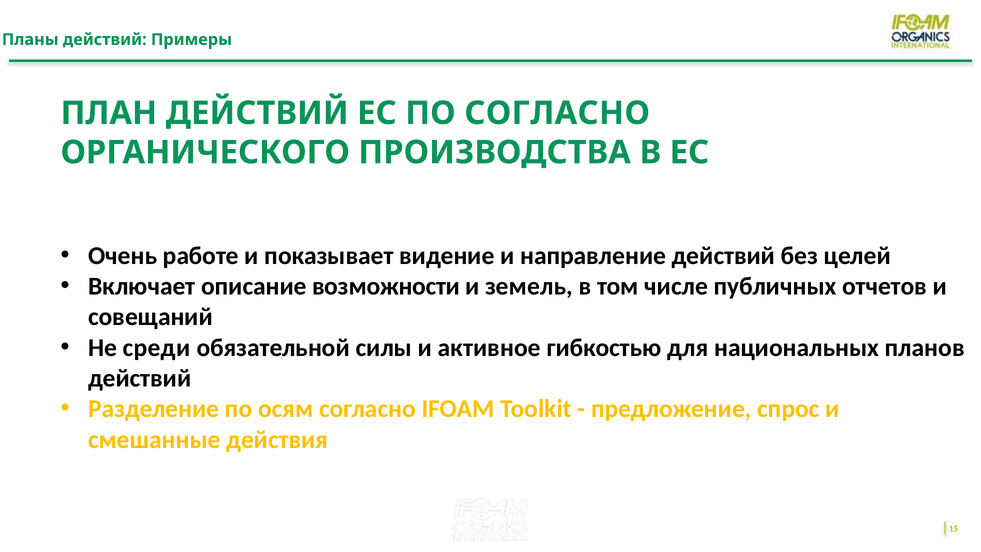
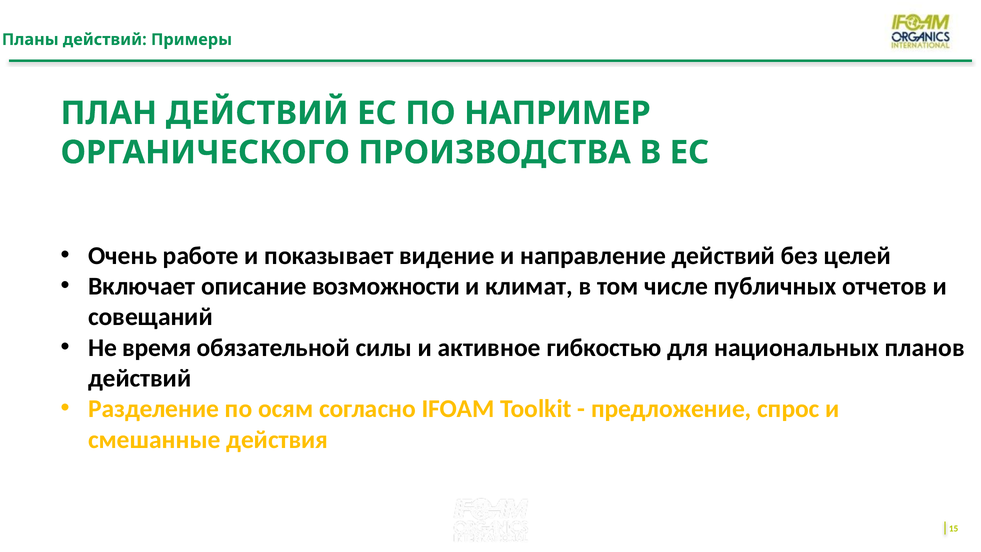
ПО СОГЛАСНО: СОГЛАСНО -> НАПРИМЕР (557, 113)
земель: земель -> климат (529, 286)
среди: среди -> время (157, 347)
